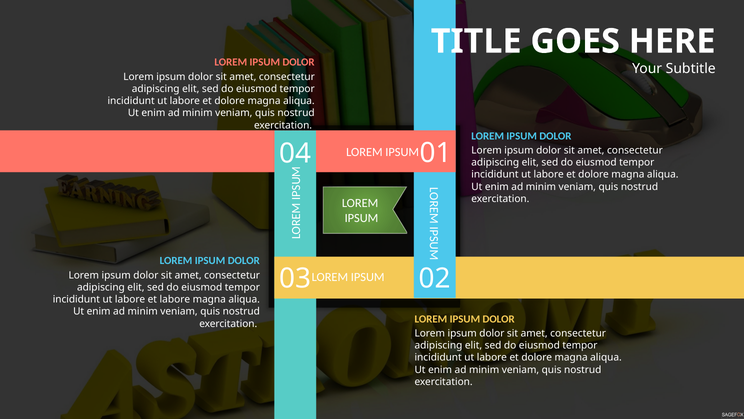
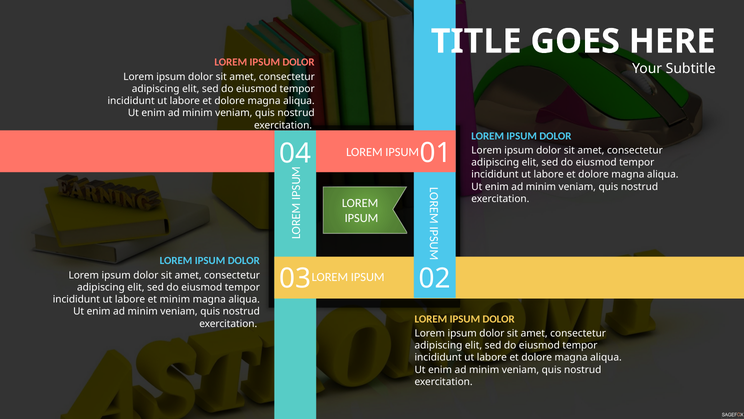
et labore: labore -> minim (175, 299)
